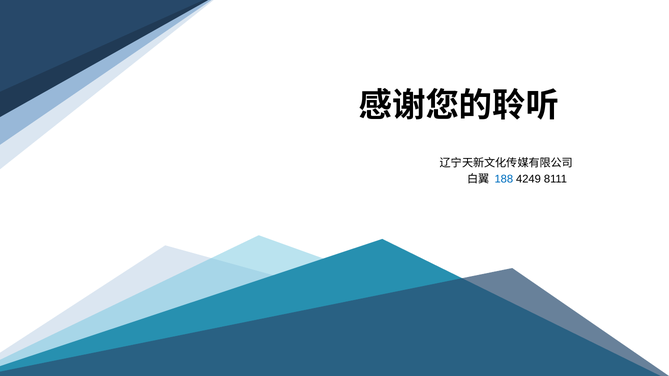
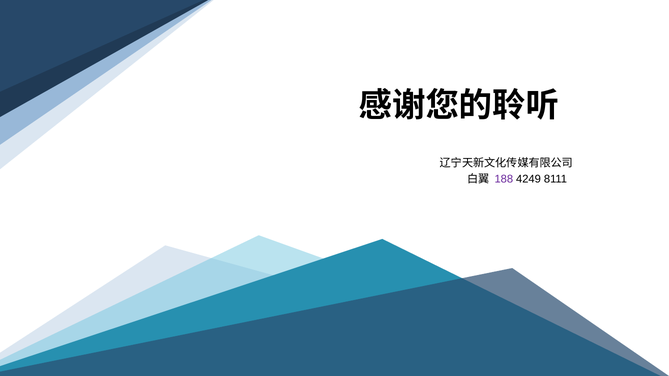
188 colour: blue -> purple (504, 179)
